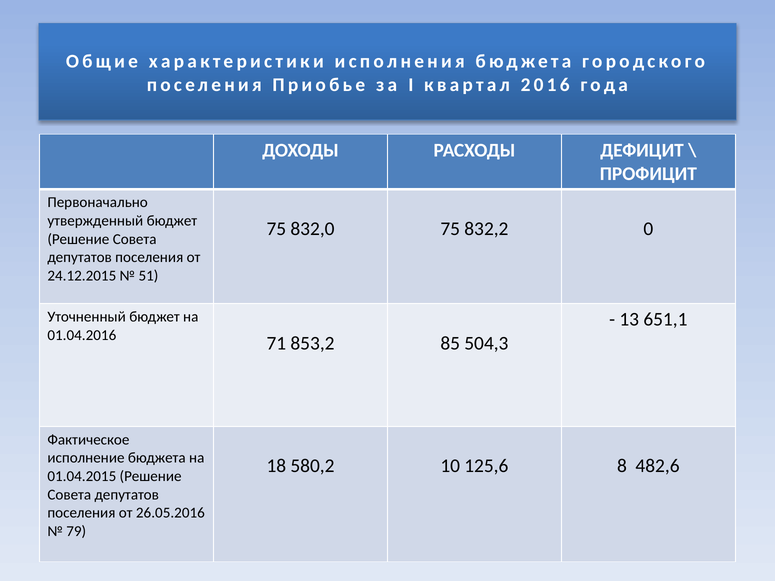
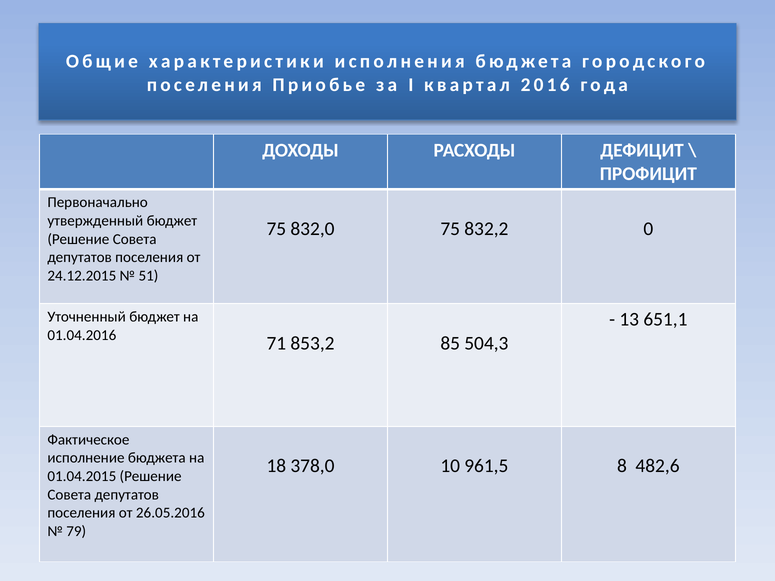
580,2: 580,2 -> 378,0 (312, 466)
125,6: 125,6 -> 961,5 (486, 466)
